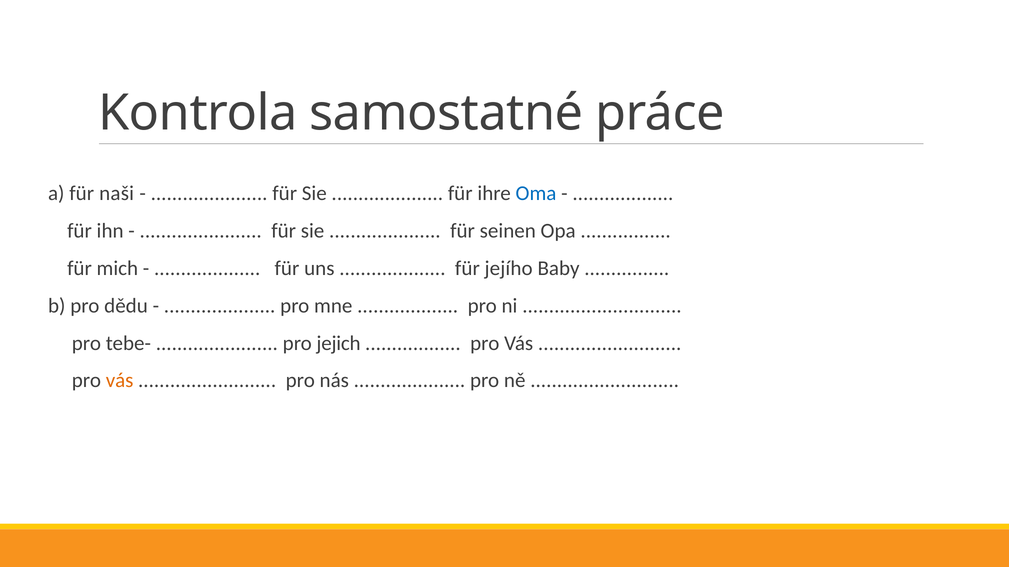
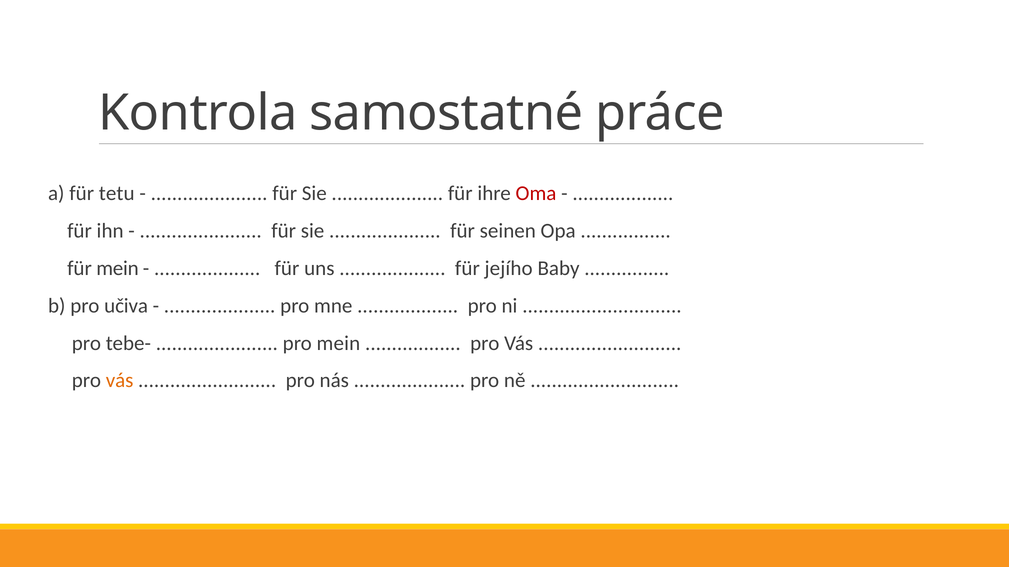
naši: naši -> tetu (117, 194)
Oma colour: blue -> red (536, 194)
für mich: mich -> mein (117, 269)
dědu: dědu -> učiva (126, 306)
pro jejich: jejich -> mein (338, 343)
